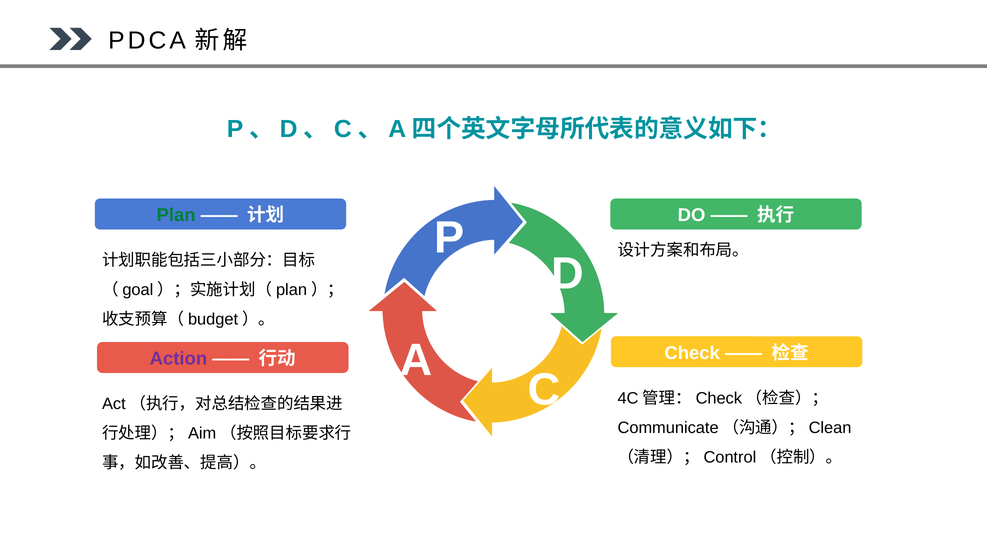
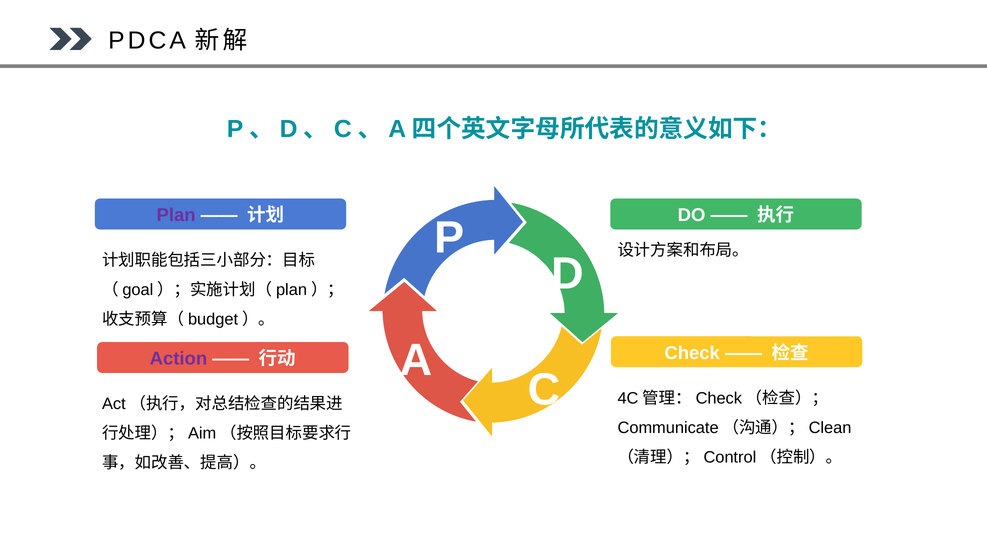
Plan colour: green -> purple (176, 215)
